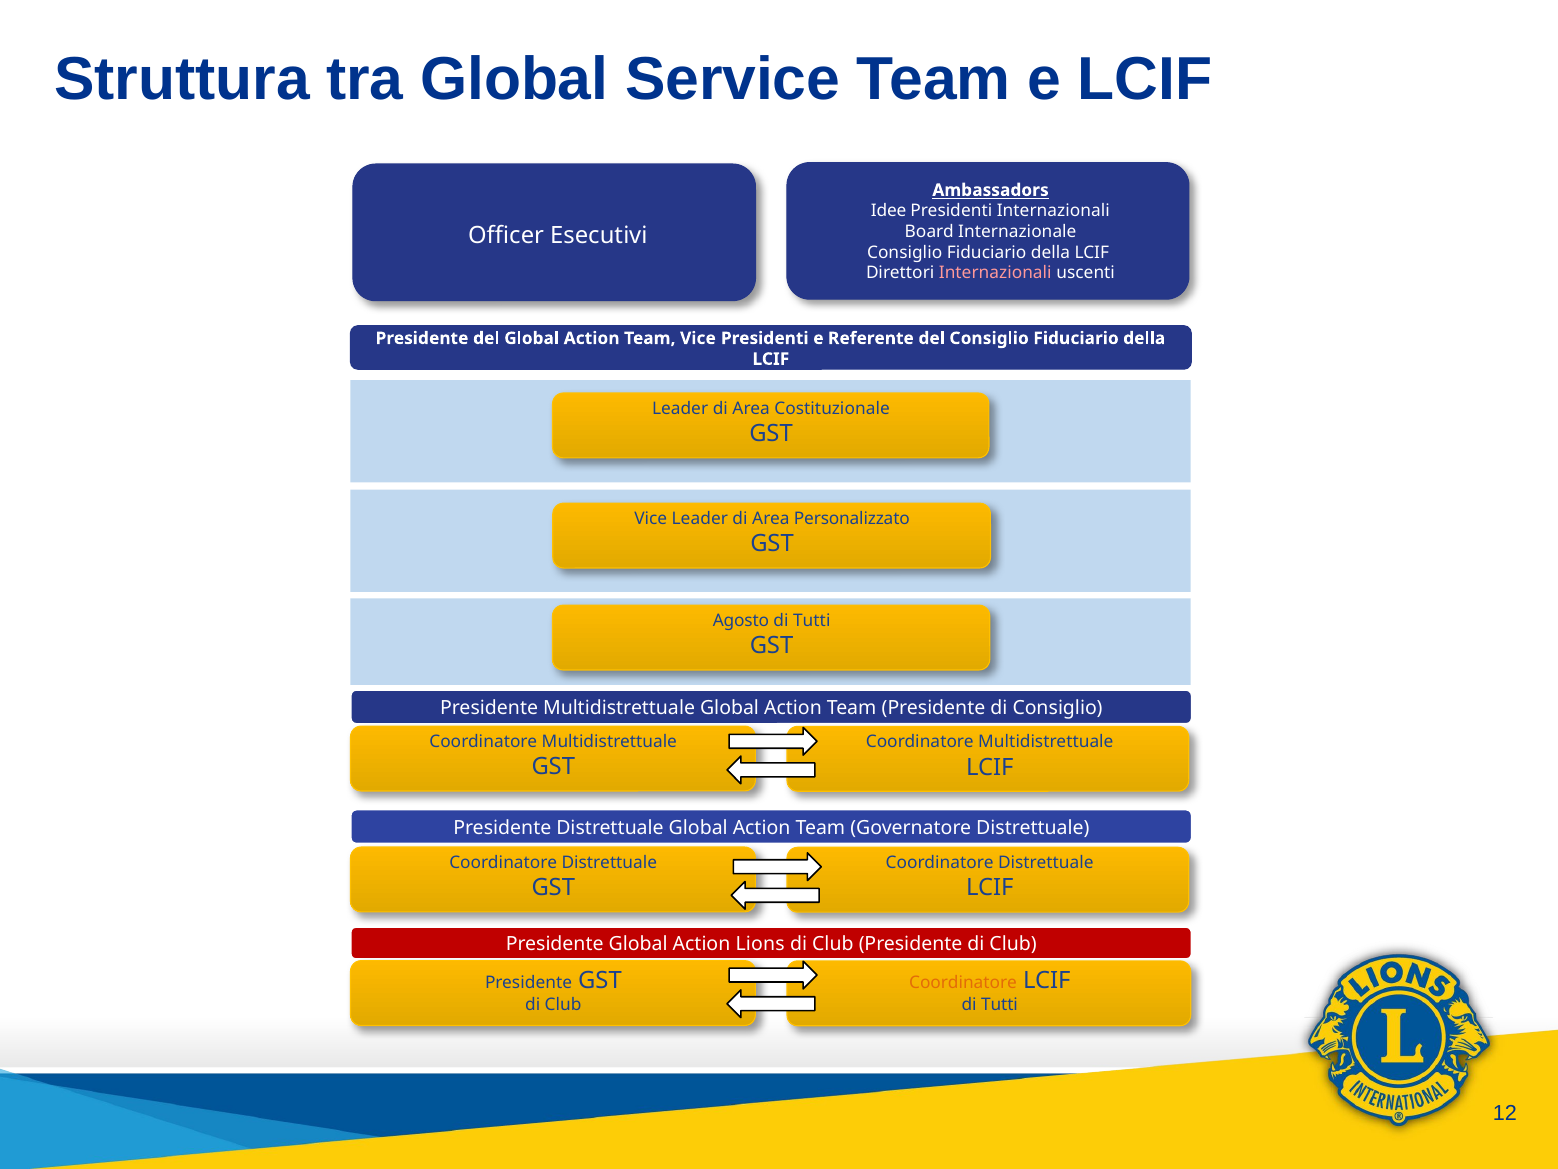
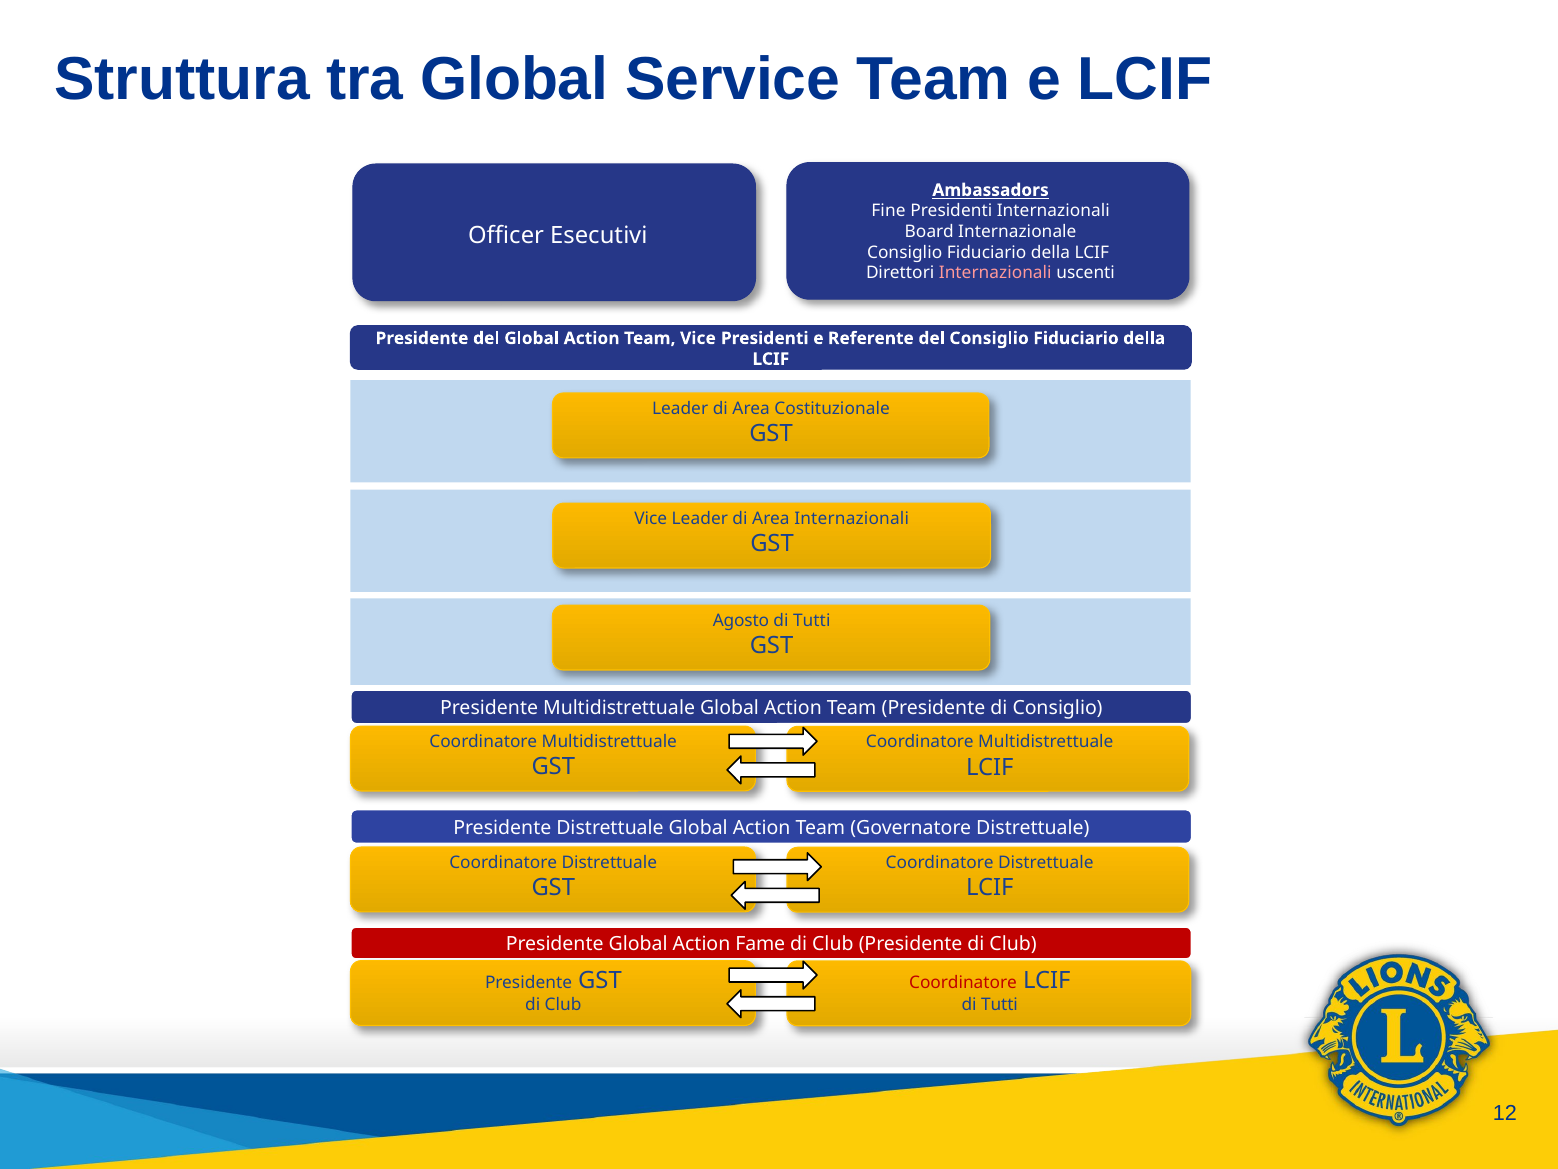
Idee: Idee -> Fine (888, 211)
Area Personalizzato: Personalizzato -> Internazionali (852, 519)
Lions: Lions -> Fame (760, 944)
Coordinatore colour: orange -> red (963, 983)
